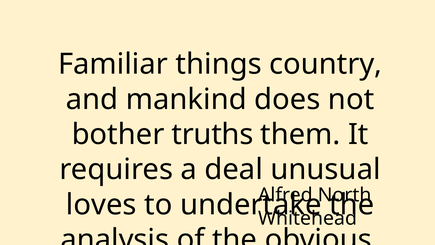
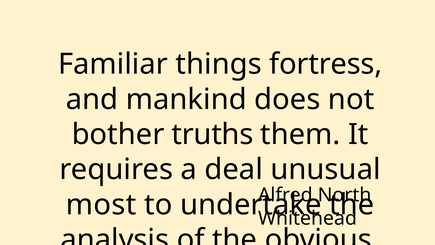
country: country -> fortress (326, 64)
loves: loves -> most (101, 204)
